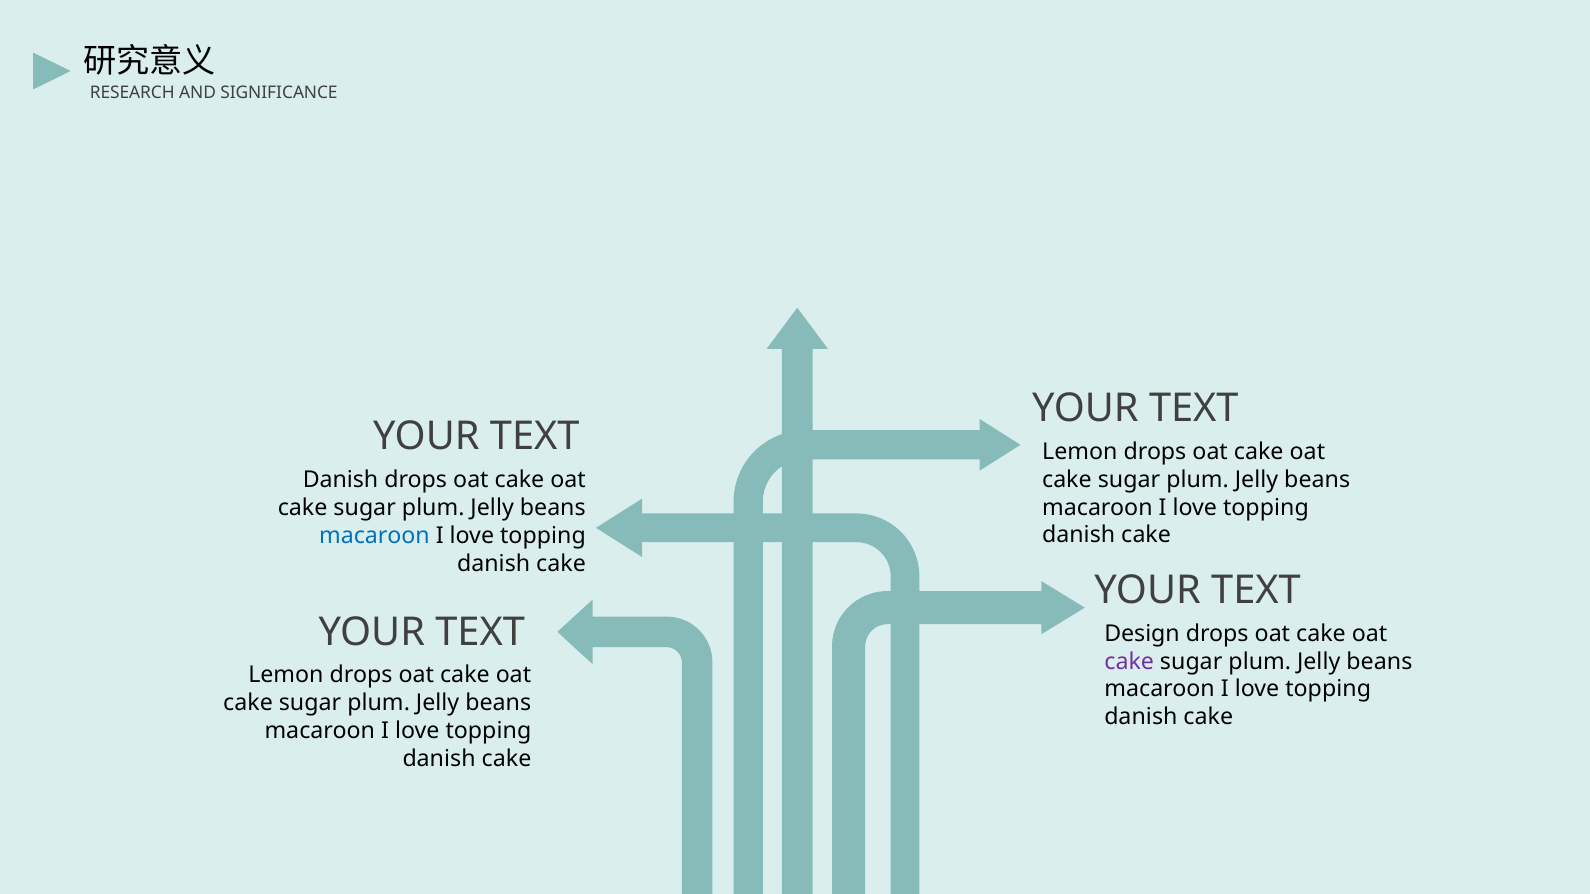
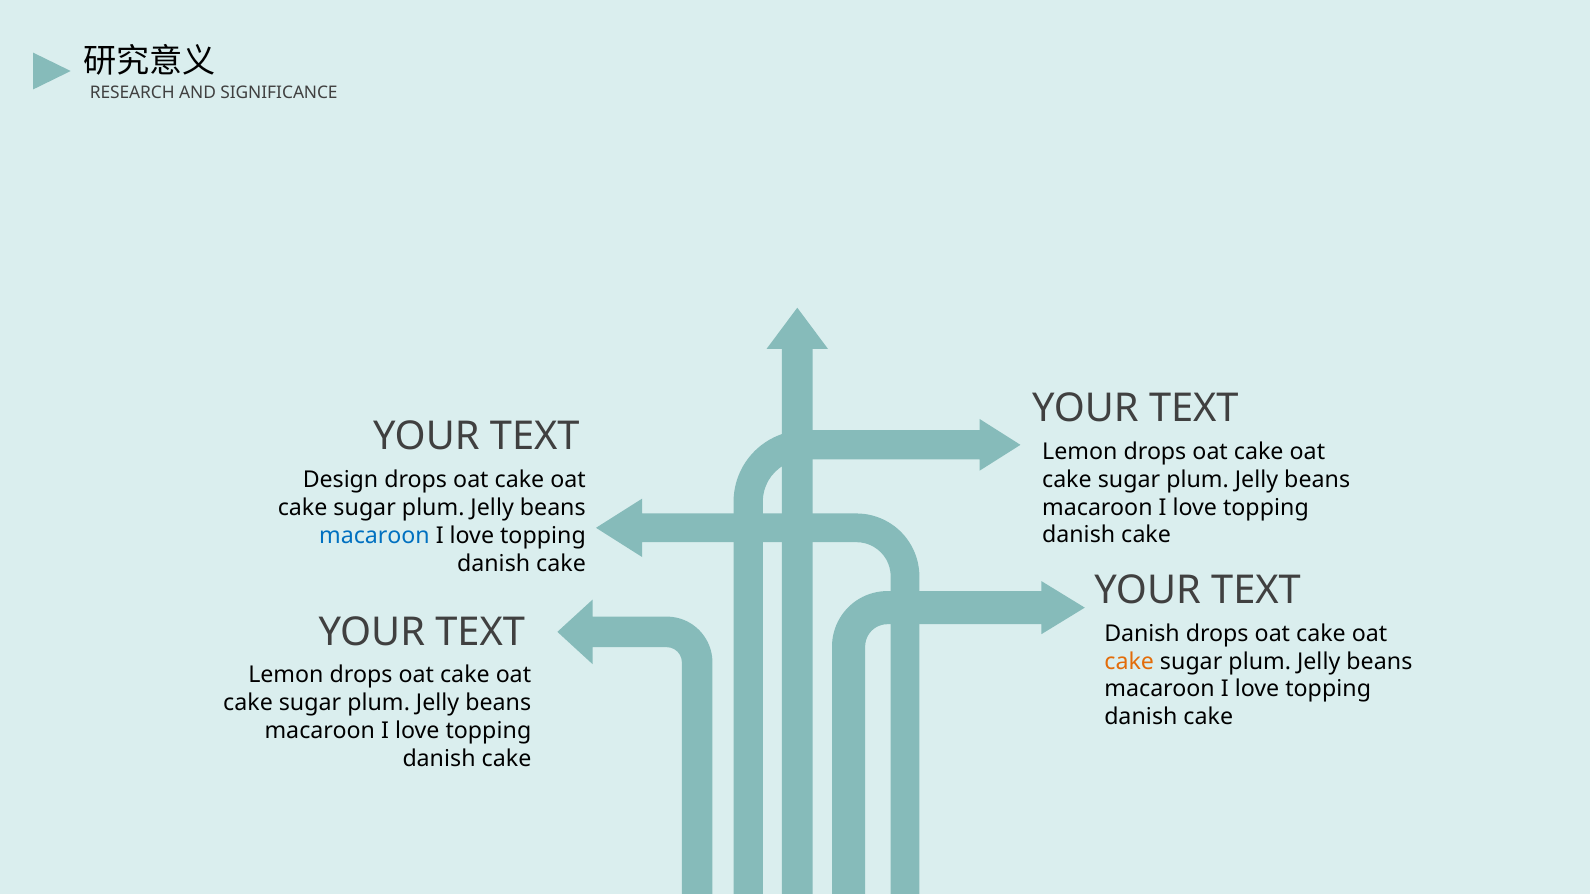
Danish: Danish -> Design (341, 480)
Design: Design -> Danish (1142, 634)
cake colour: purple -> orange (1129, 662)
